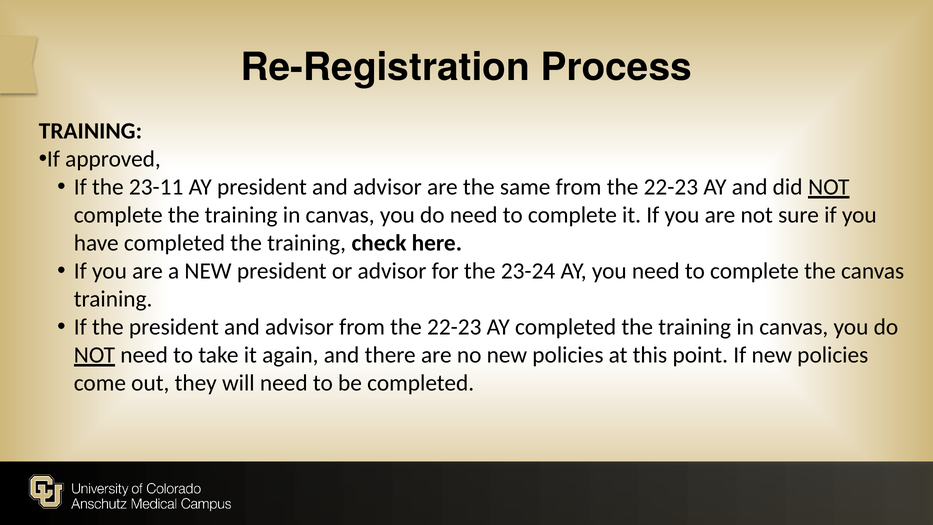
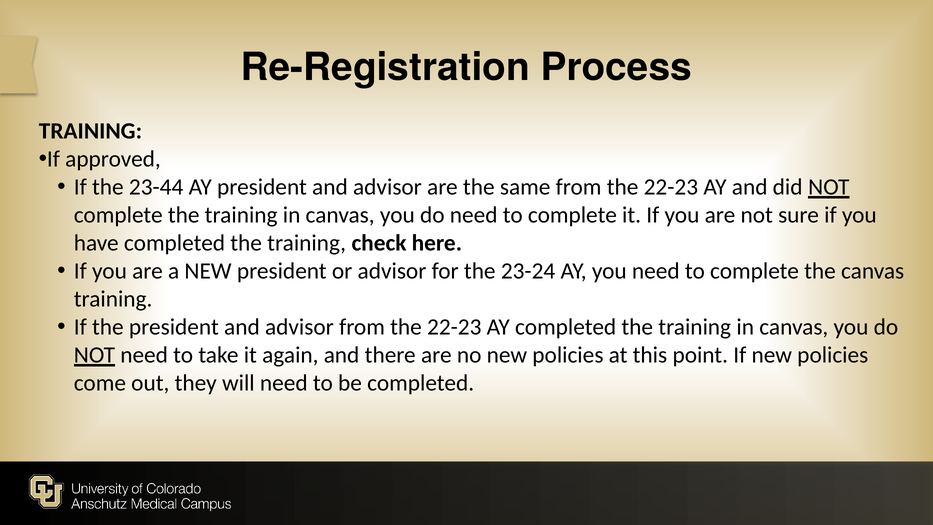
23-11: 23-11 -> 23-44 (156, 187)
